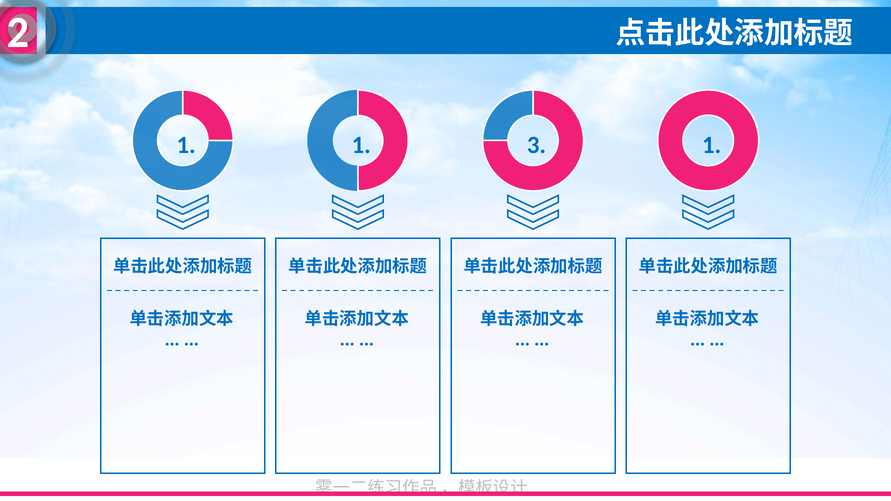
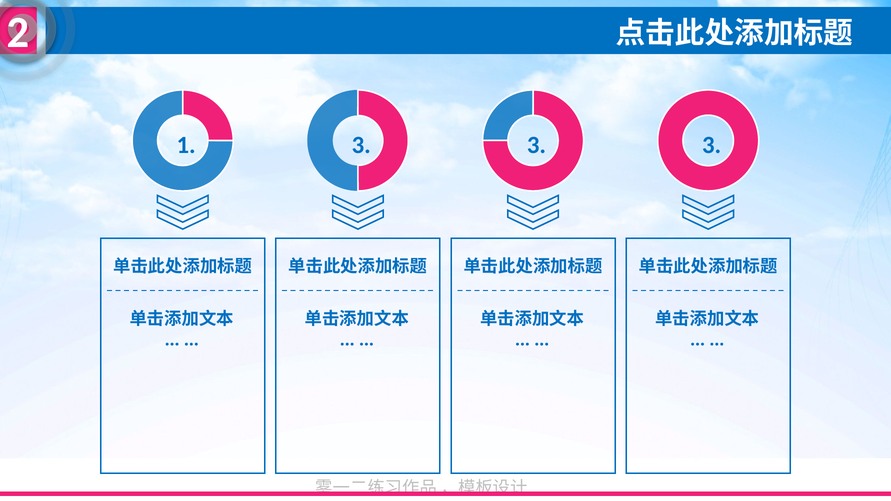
1 1: 1 -> 3 (361, 145)
1: 1 -> 3 (712, 145)
